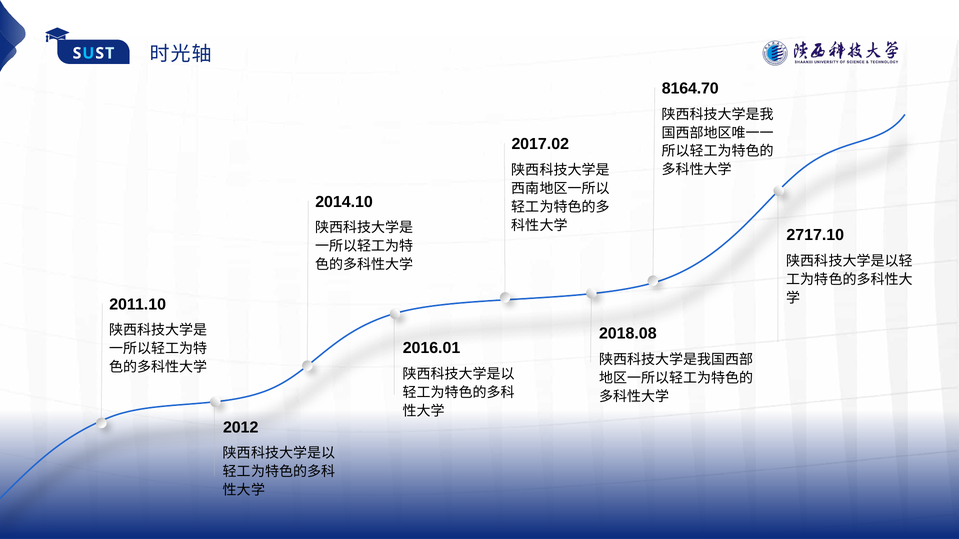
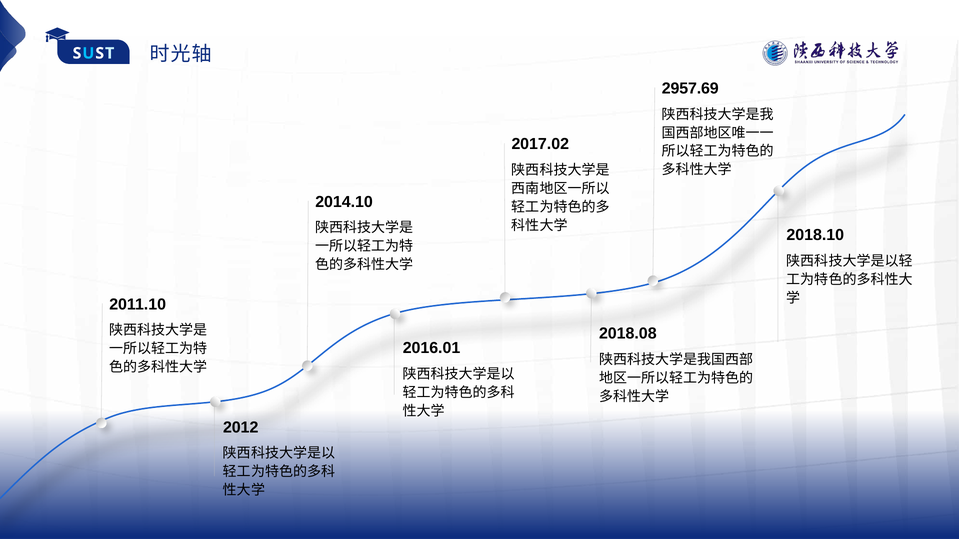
8164.70: 8164.70 -> 2957.69 (690, 88)
2717.10: 2717.10 -> 2018.10 (815, 235)
